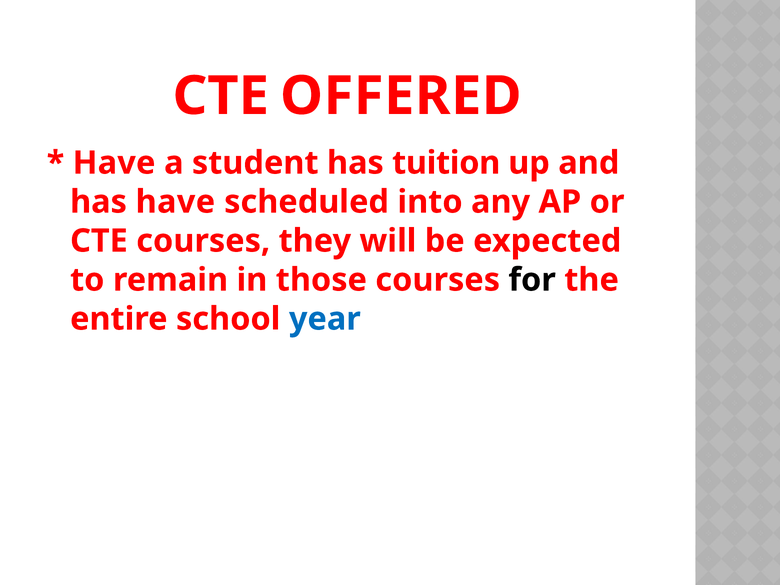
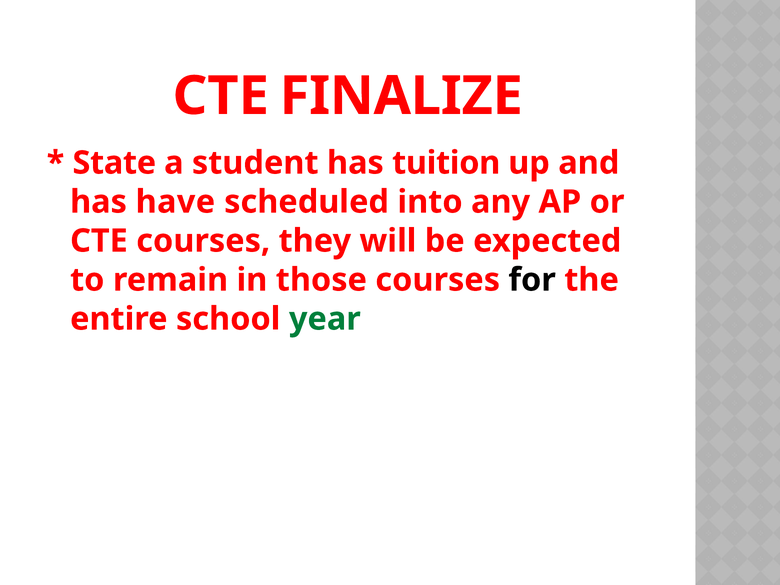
OFFERED: OFFERED -> FINALIZE (401, 96)
Have: Have -> State (114, 163)
year colour: blue -> green (325, 319)
